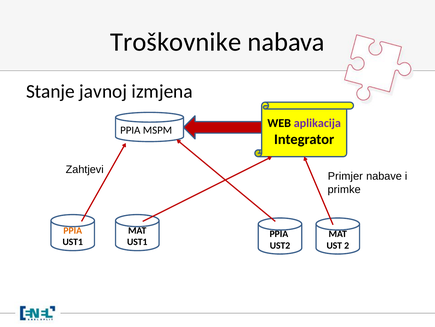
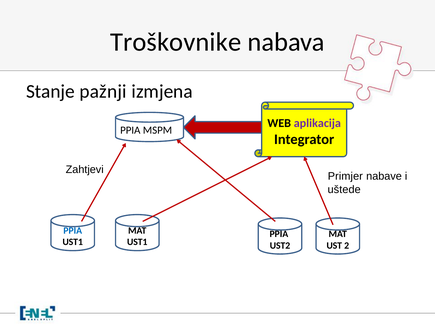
javnoj: javnoj -> pažnji (103, 91)
primke: primke -> uštede (344, 189)
PPIA colour: orange -> blue (73, 230)
